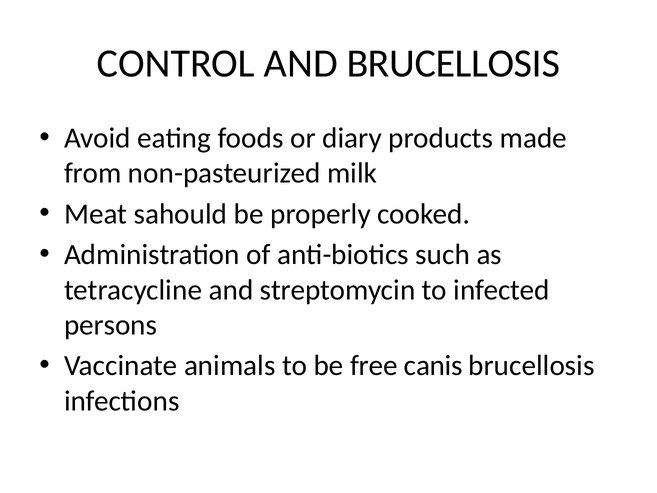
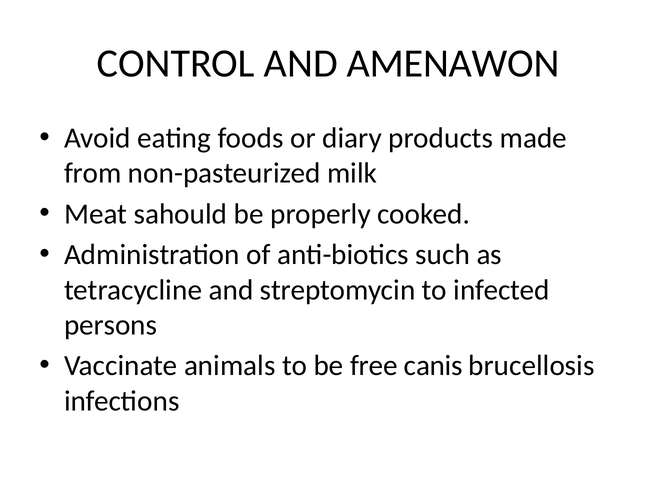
AND BRUCELLOSIS: BRUCELLOSIS -> AMENAWON (453, 64)
